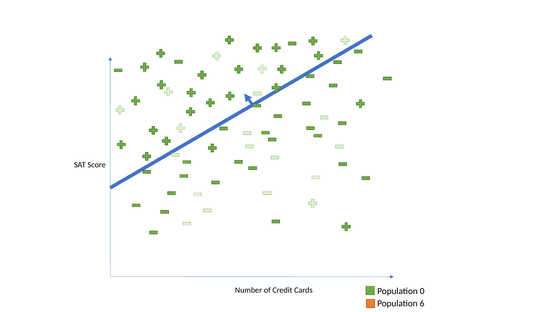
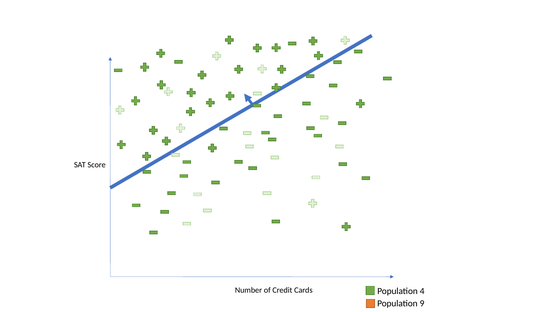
0: 0 -> 4 (422, 291)
6: 6 -> 9 (422, 304)
